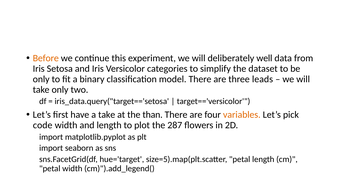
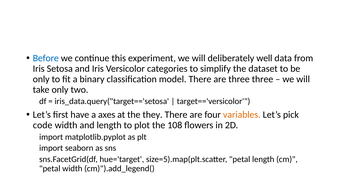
Before colour: orange -> blue (46, 58)
three leads: leads -> three (263, 79)
a take: take -> axes (107, 115)
than: than -> they (153, 115)
287: 287 -> 108 (175, 125)
